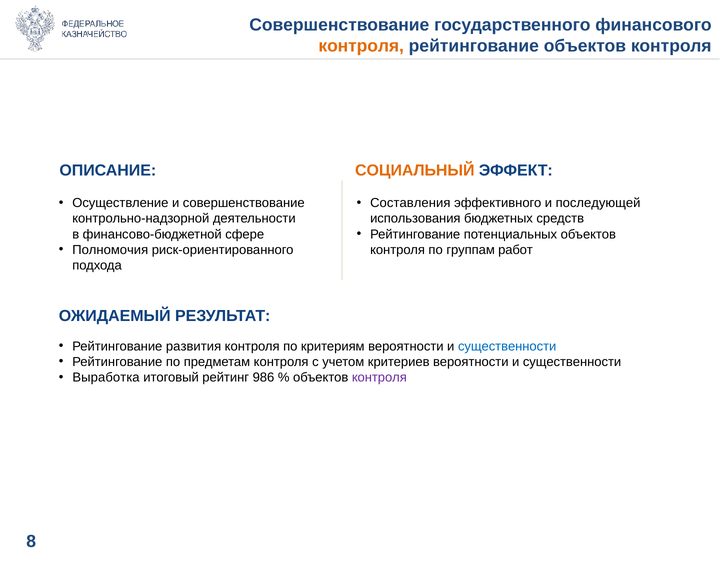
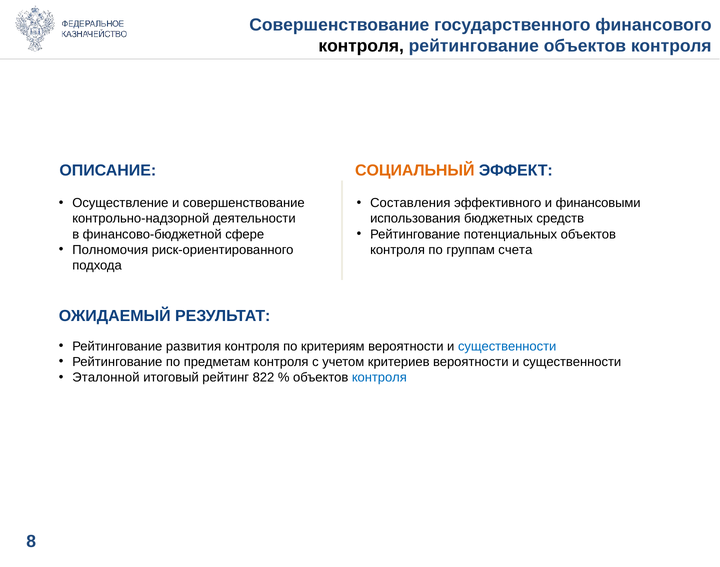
контроля colour: orange -> black (361, 46)
последующей: последующей -> финансовыми (598, 203)
работ: работ -> счета (515, 250)
Выработка: Выработка -> Эталонной (106, 377)
986: 986 -> 822 (263, 377)
контроля colour: purple -> blue (379, 377)
